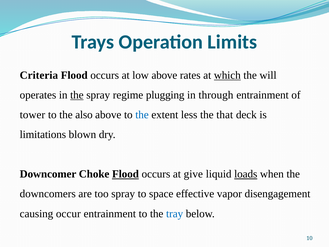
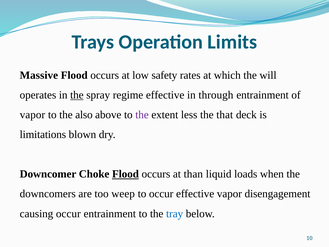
Criteria: Criteria -> Massive (39, 75)
low above: above -> safety (164, 75)
which underline: present -> none (227, 75)
regime plugging: plugging -> effective (165, 95)
tower: tower -> vapor (32, 115)
the colour: blue -> purple (142, 115)
give: give -> than (193, 174)
loads underline: present -> none (246, 174)
too spray: spray -> weep (123, 194)
to space: space -> occur (161, 194)
